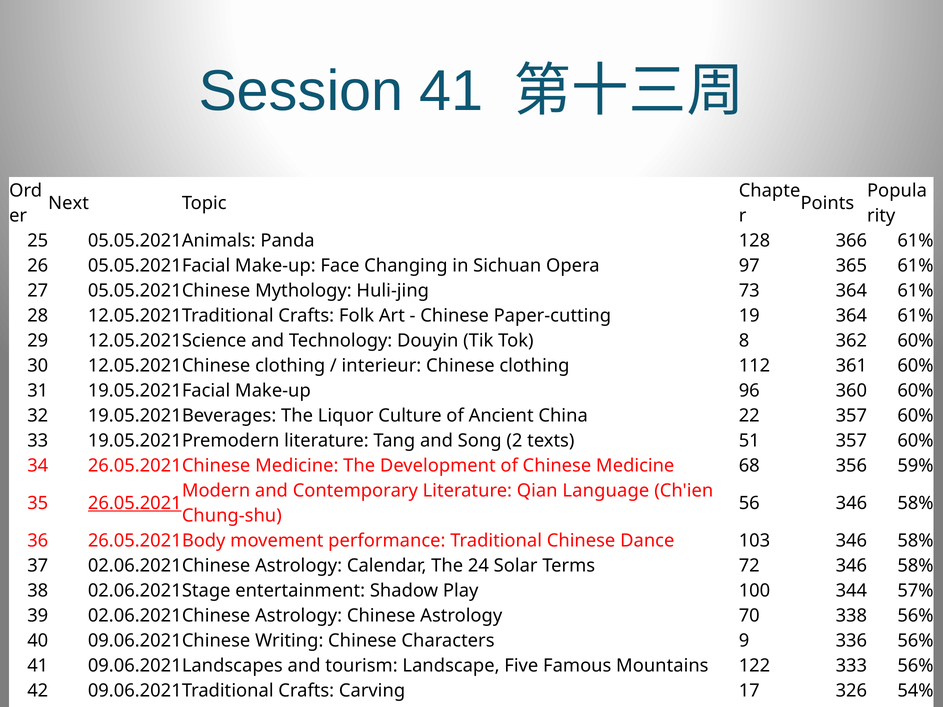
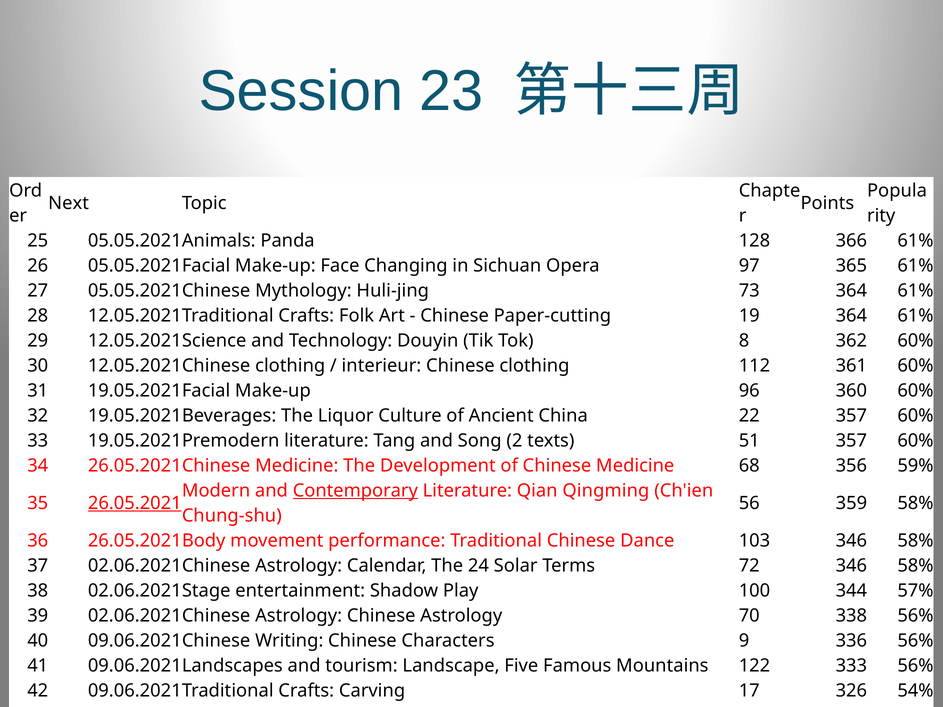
Session 41: 41 -> 23 (451, 91)
Contemporary underline: none -> present (355, 491)
Qian Language: Language -> Qingming (606, 491)
56 346: 346 -> 359 (851, 503)
